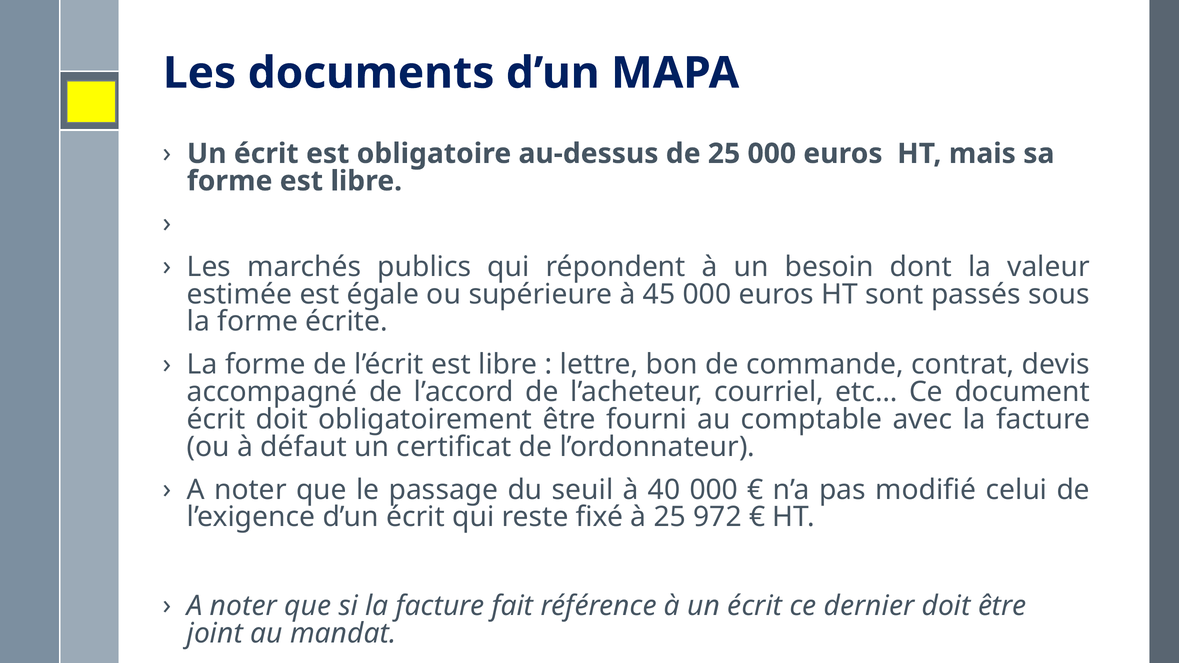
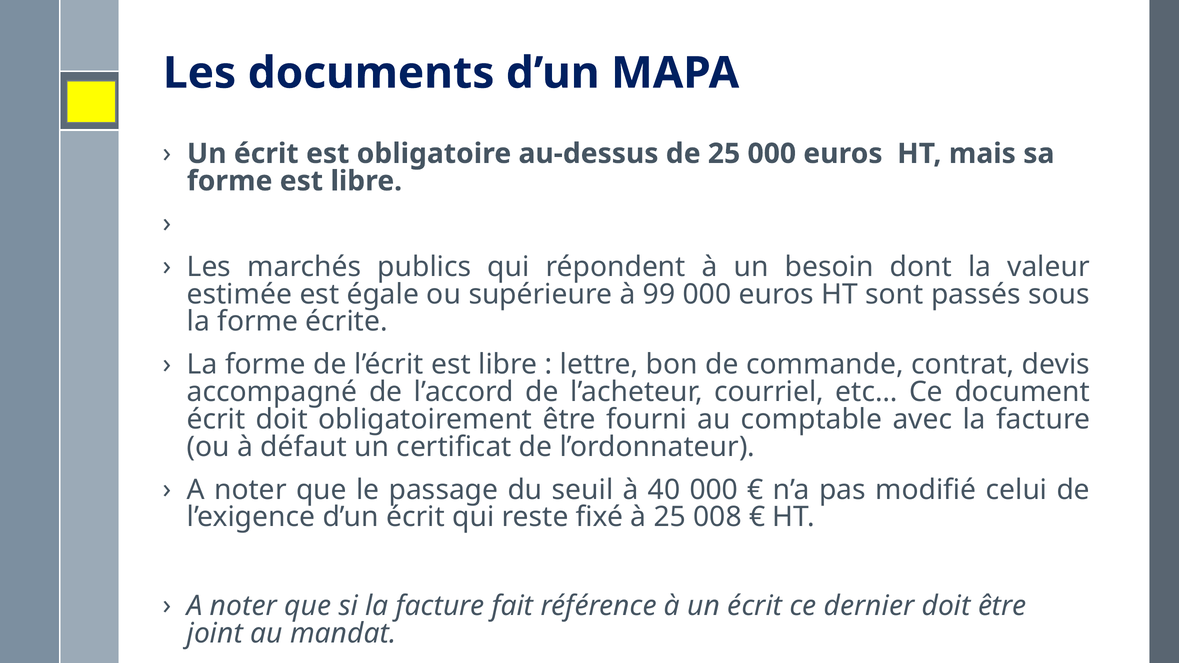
45: 45 -> 99 (659, 294)
972: 972 -> 008 (717, 517)
